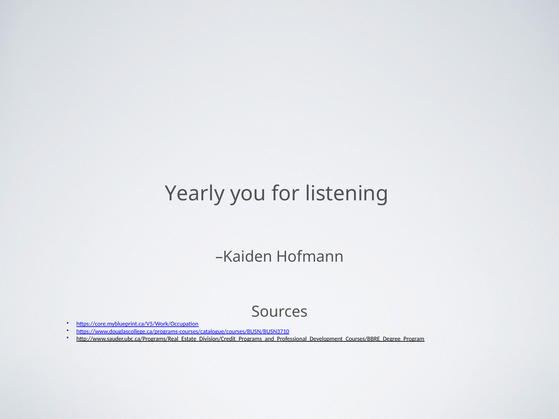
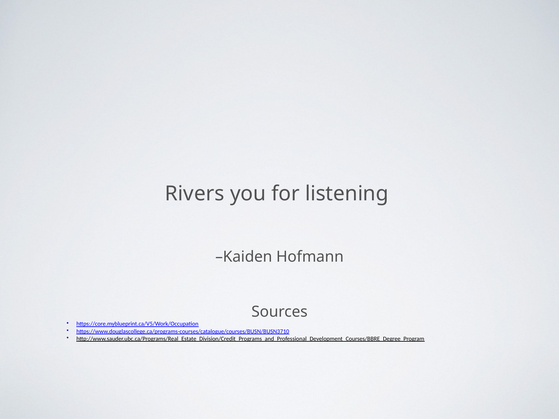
Yearly: Yearly -> Rivers (195, 194)
